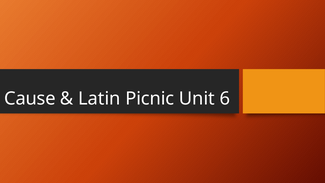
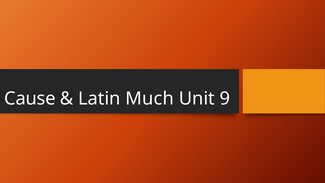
Picnic: Picnic -> Much (150, 99)
6: 6 -> 9 (225, 99)
